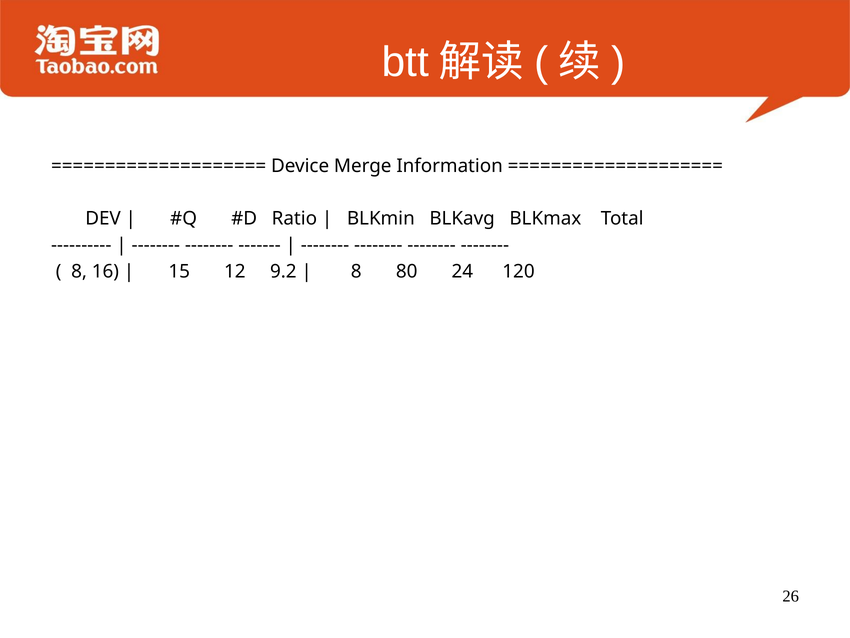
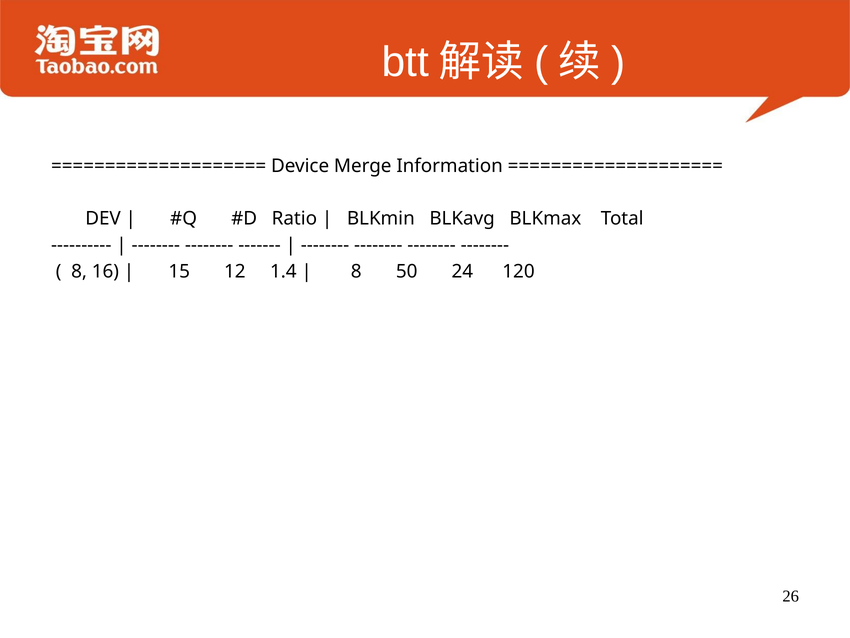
9.2: 9.2 -> 1.4 (283, 271)
80: 80 -> 50 (407, 271)
